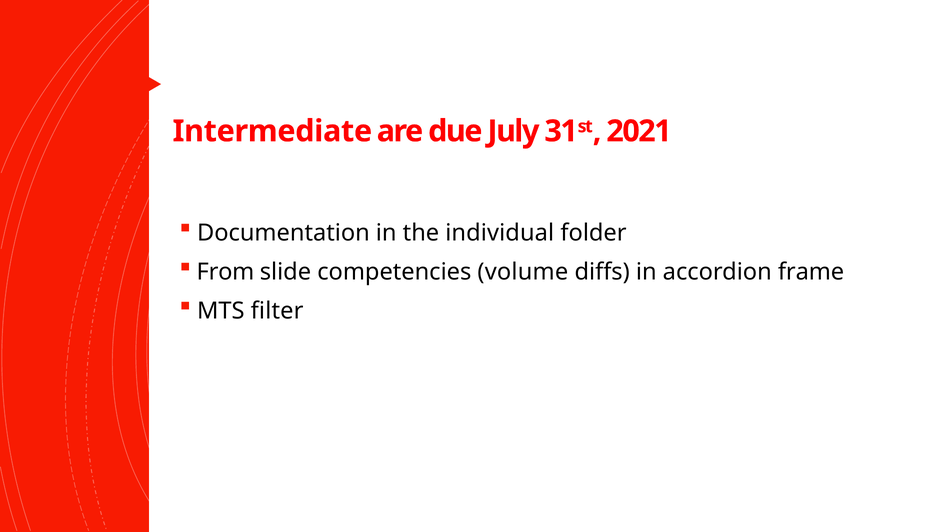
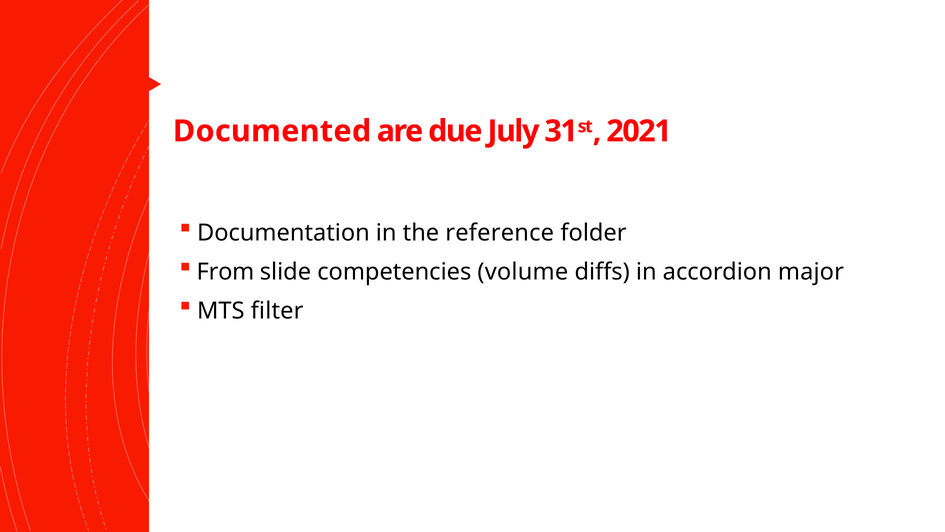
Intermediate: Intermediate -> Documented (272, 131)
individual: individual -> reference (500, 233)
frame: frame -> major (811, 272)
